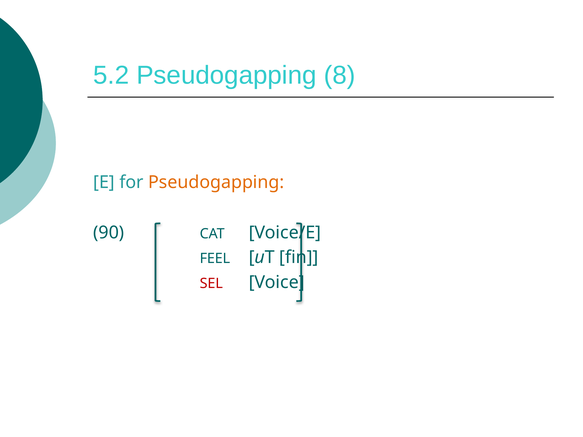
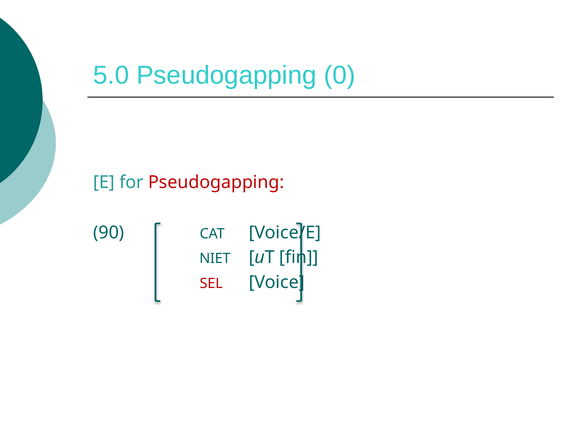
5.2: 5.2 -> 5.0 (111, 75)
8: 8 -> 0 (340, 75)
Pseudogapping colour: orange -> red (216, 182)
FEEL: FEEL -> NIET (215, 259)
